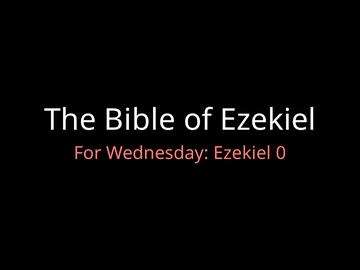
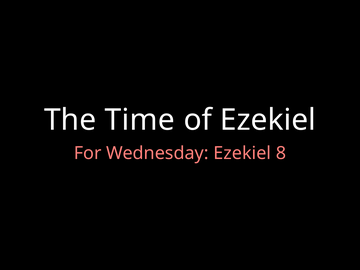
Bible: Bible -> Time (140, 120)
0: 0 -> 8 (281, 153)
